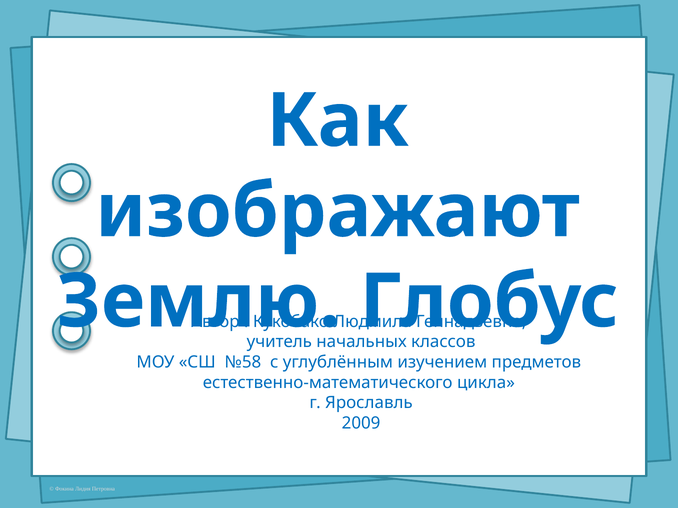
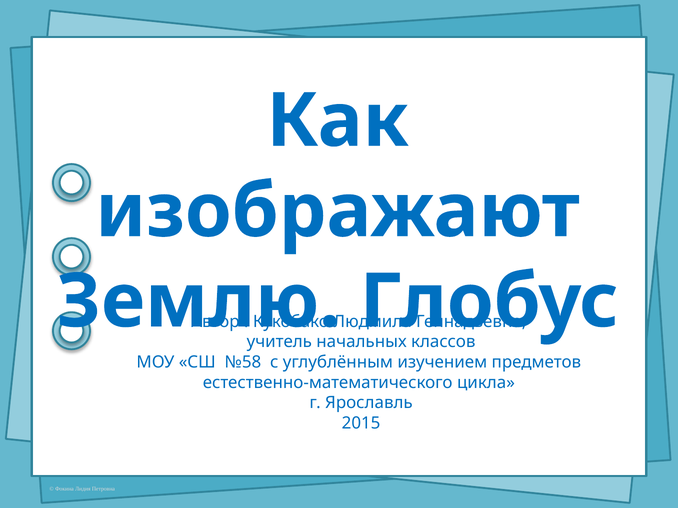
2009: 2009 -> 2015 (361, 424)
